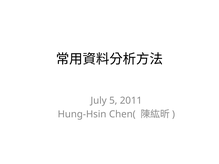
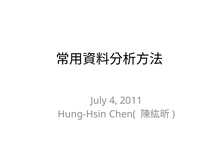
5: 5 -> 4 (113, 101)
